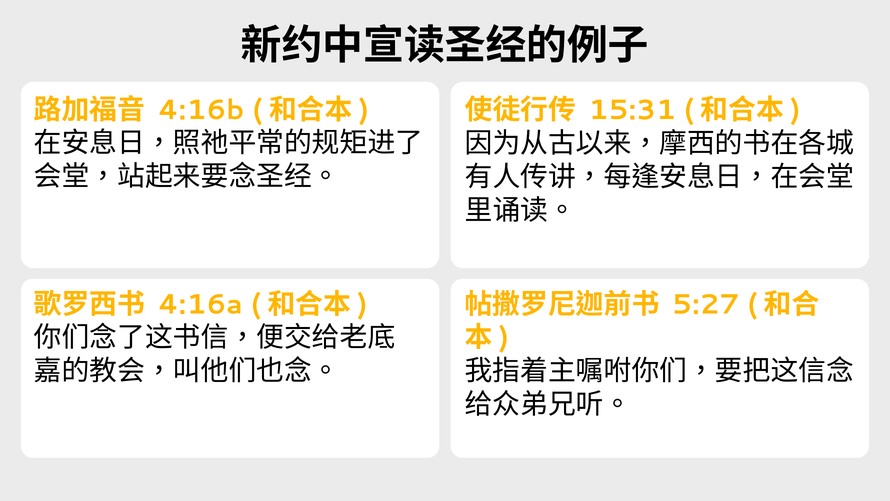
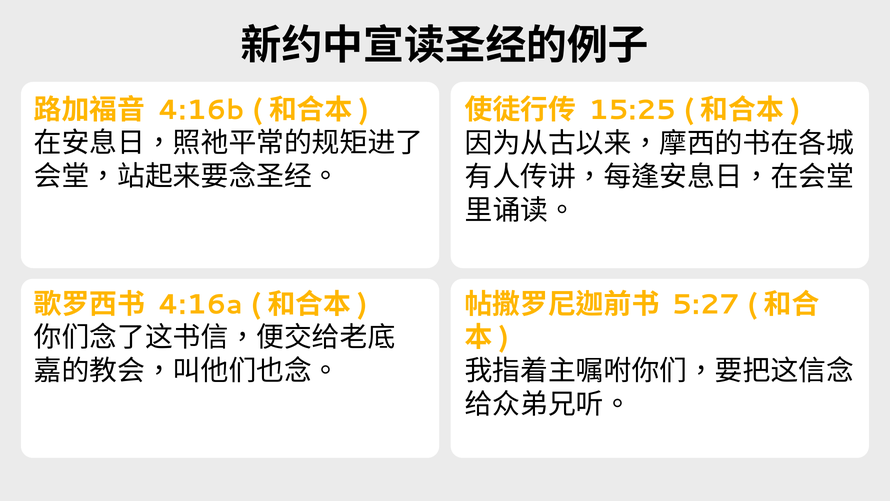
15:31: 15:31 -> 15:25 (632, 110)
